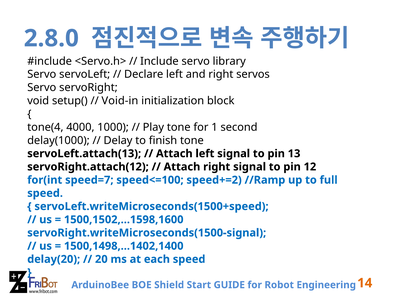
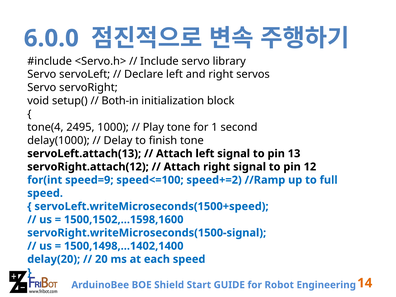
2.8.0: 2.8.0 -> 6.0.0 (51, 38)
Void-in: Void-in -> Both-in (120, 101)
4000: 4000 -> 2495 (80, 127)
speed=7: speed=7 -> speed=9 (89, 180)
